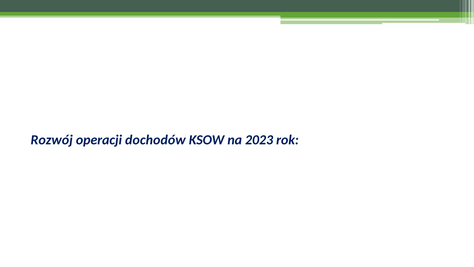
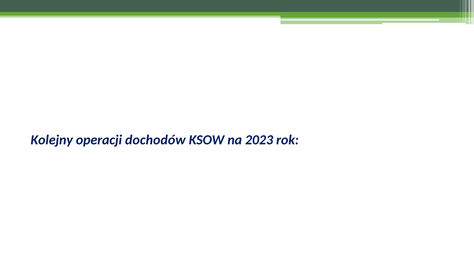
Rozwój: Rozwój -> Kolejny (52, 140)
